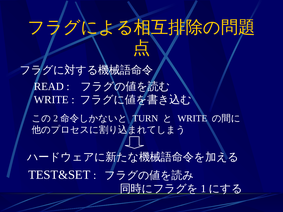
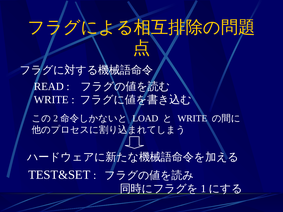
TURN: TURN -> LOAD (145, 119)
